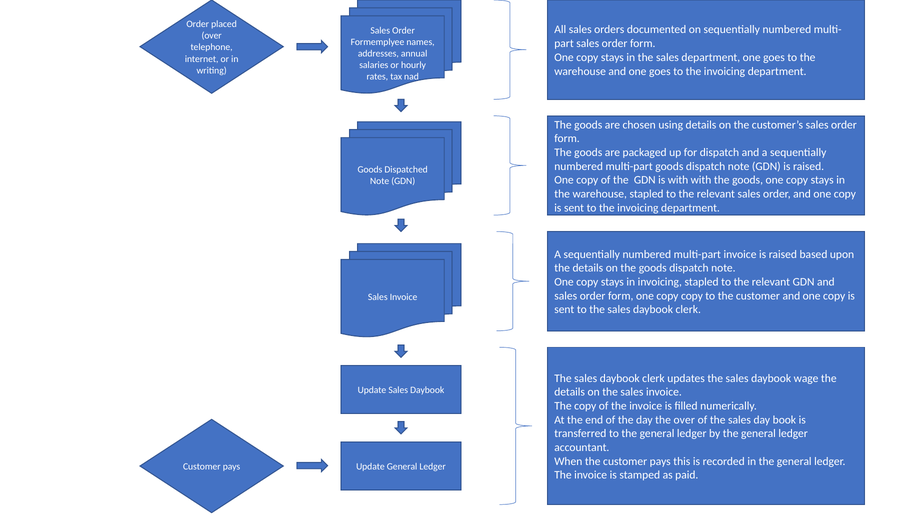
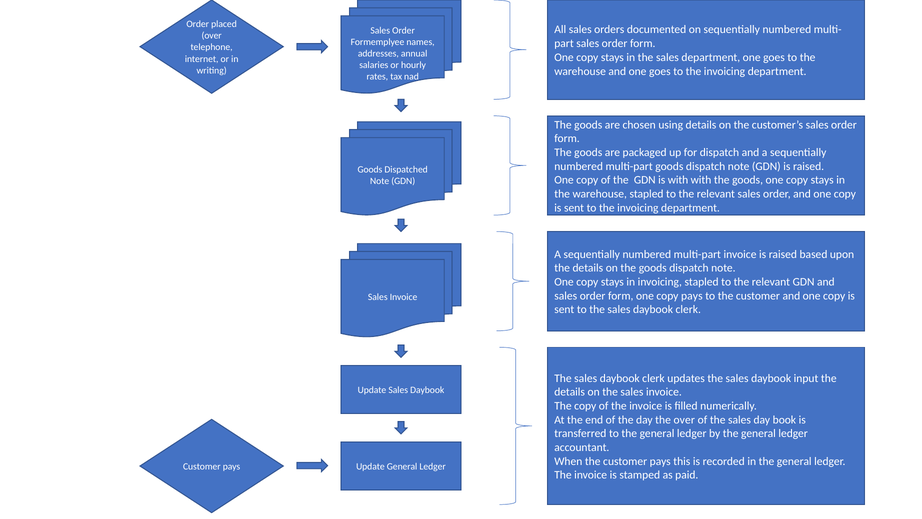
copy copy: copy -> pays (692, 296)
wage: wage -> input (806, 378)
